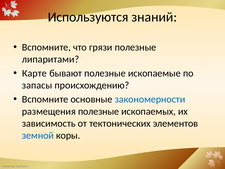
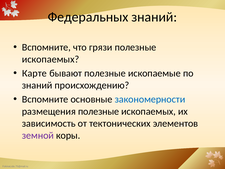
Используются: Используются -> Федеральных (88, 17)
липаритами: липаритами -> ископаемых (51, 59)
запасы: запасы -> знаний (37, 85)
земной colour: blue -> purple (38, 135)
